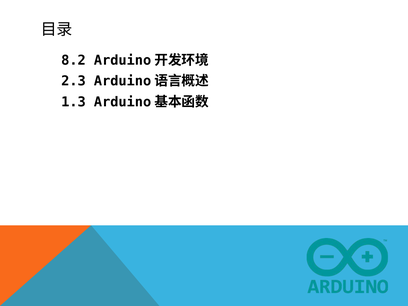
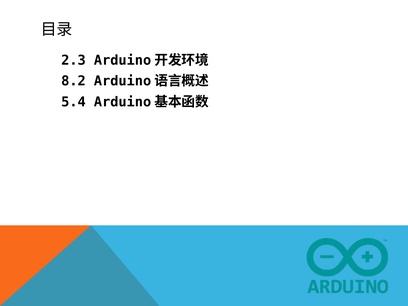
8.2: 8.2 -> 2.3 (73, 60)
2.3: 2.3 -> 8.2 (73, 81)
1.3: 1.3 -> 5.4 (73, 102)
